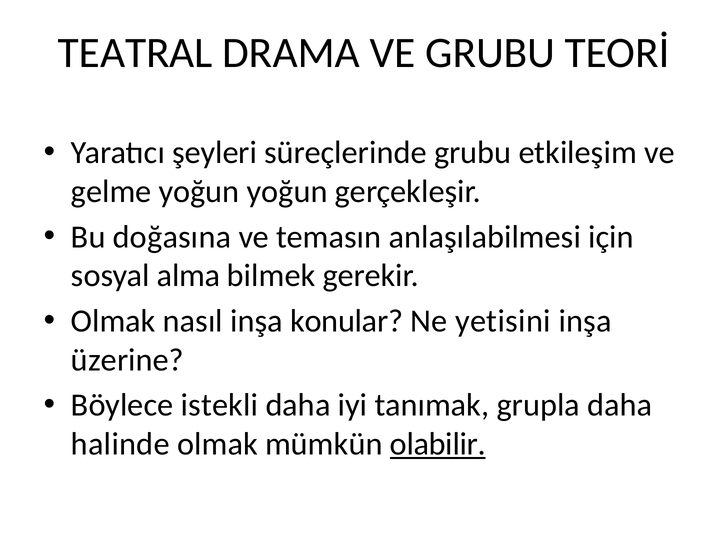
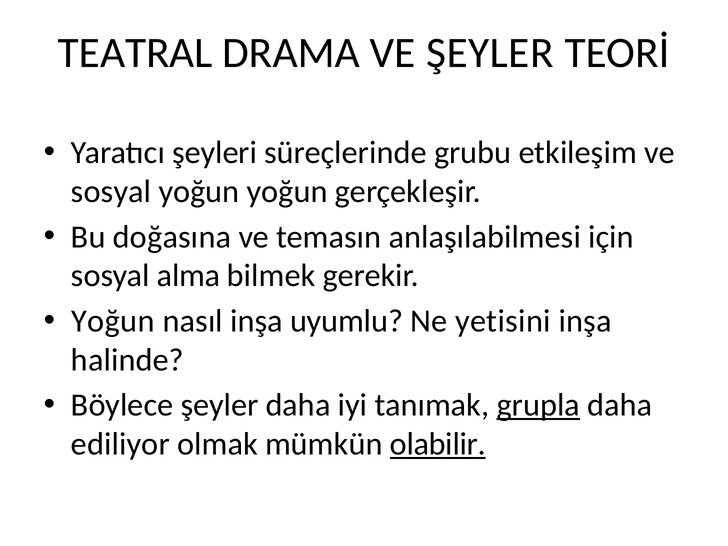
VE GRUBU: GRUBU -> ŞEYLER (490, 53)
gelme: gelme -> sosyal (111, 192)
Olmak: Olmak -> Yoğun (113, 321)
konular: konular -> uyumlu (347, 321)
üzerine: üzerine -> halinde (127, 360)
Böylece istekli: istekli -> şeyler (219, 405)
grupla underline: none -> present (538, 405)
halinde: halinde -> ediliyor (120, 444)
